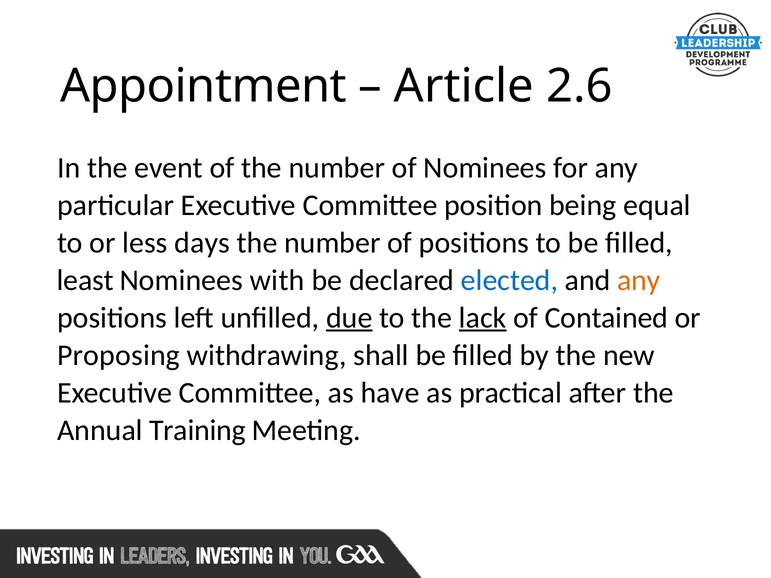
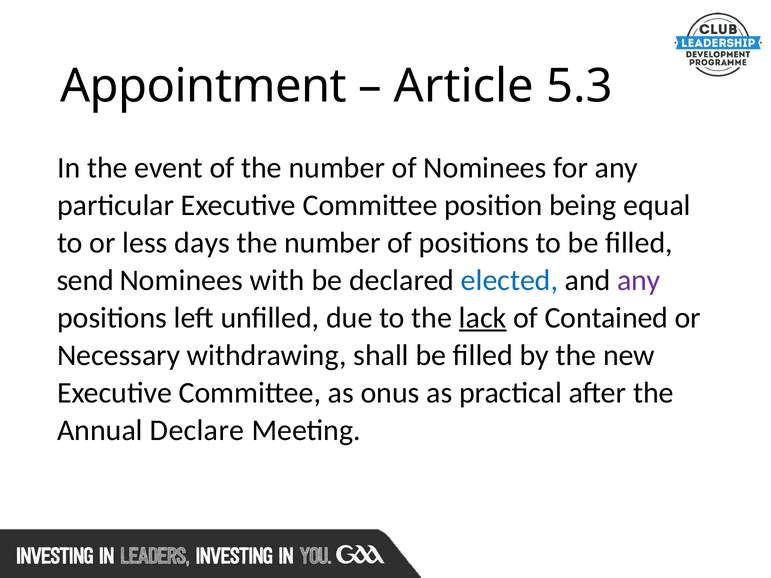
2.6: 2.6 -> 5.3 (580, 86)
least: least -> send (85, 280)
any colour: orange -> purple (639, 280)
due underline: present -> none (349, 318)
Proposing: Proposing -> Necessary (119, 355)
have: have -> onus (390, 393)
Training: Training -> Declare (197, 430)
